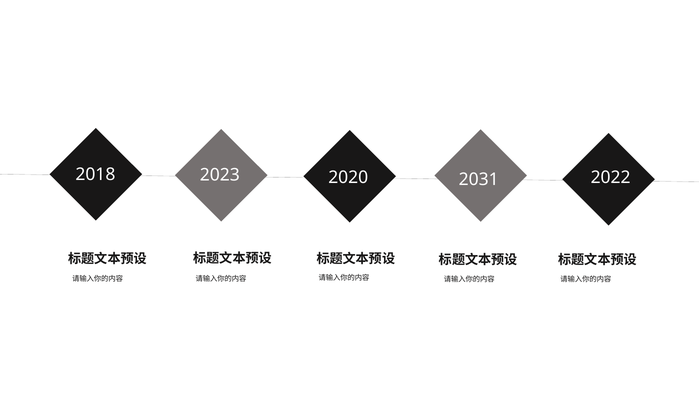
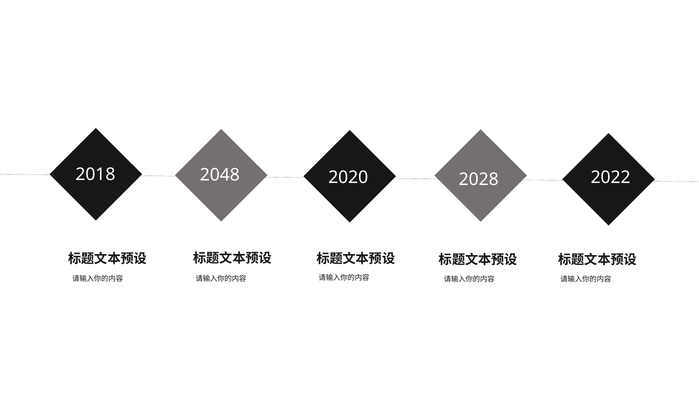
2023: 2023 -> 2048 (220, 175)
2031: 2031 -> 2028 (479, 180)
